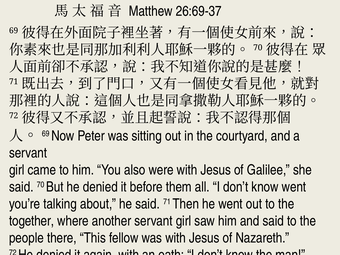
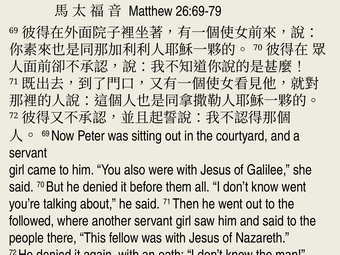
26:69-37: 26:69-37 -> 26:69-79 (199, 11)
together: together -> followed (32, 221)
